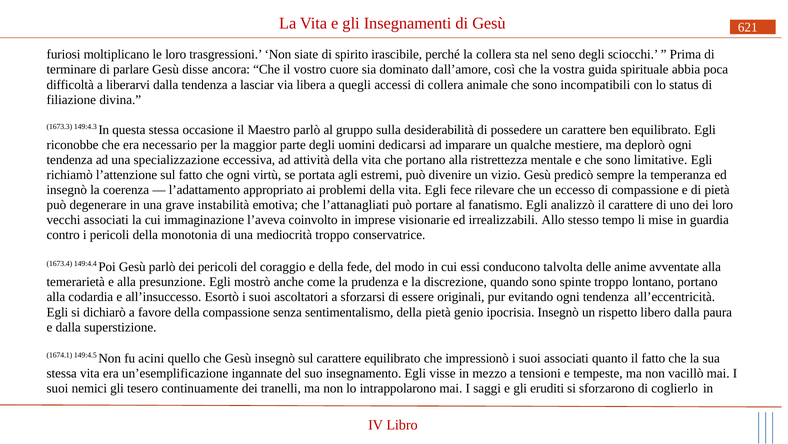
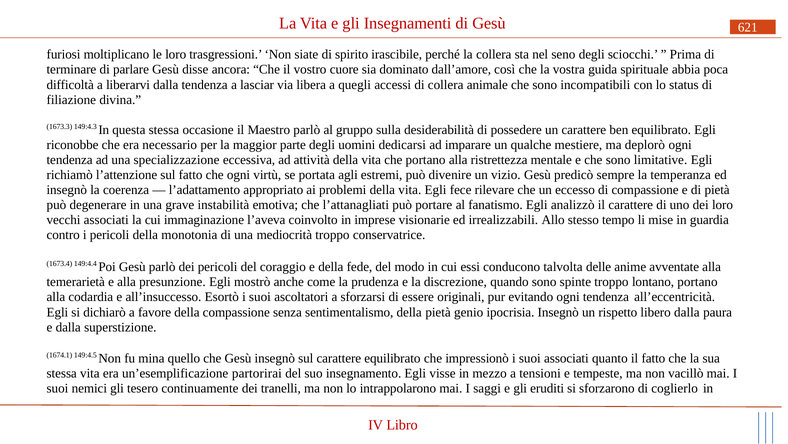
acini: acini -> mina (151, 358)
ingannate: ingannate -> partorirai (257, 373)
